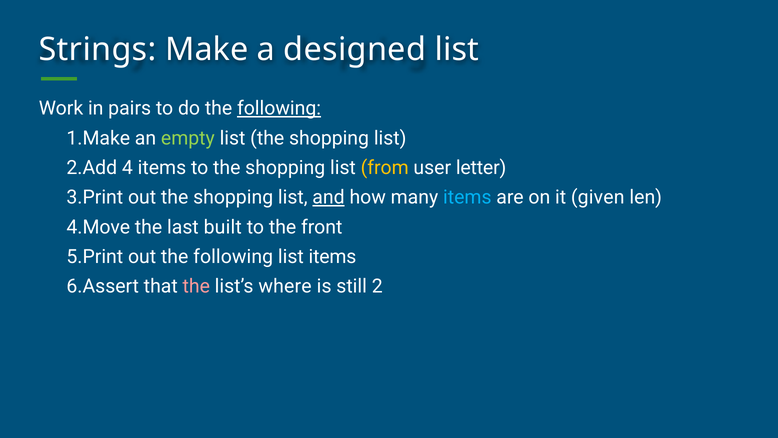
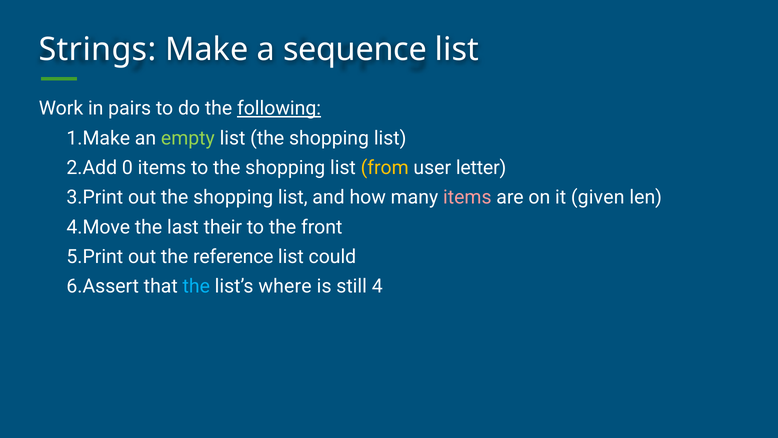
designed: designed -> sequence (355, 49)
4: 4 -> 0 (127, 168)
and underline: present -> none (329, 197)
items colour: light blue -> pink (467, 197)
built: built -> their (223, 227)
out the following: following -> reference (233, 257)
list items: items -> could (332, 257)
the colour: pink -> light blue (196, 286)
2: 2 -> 4 (377, 286)
